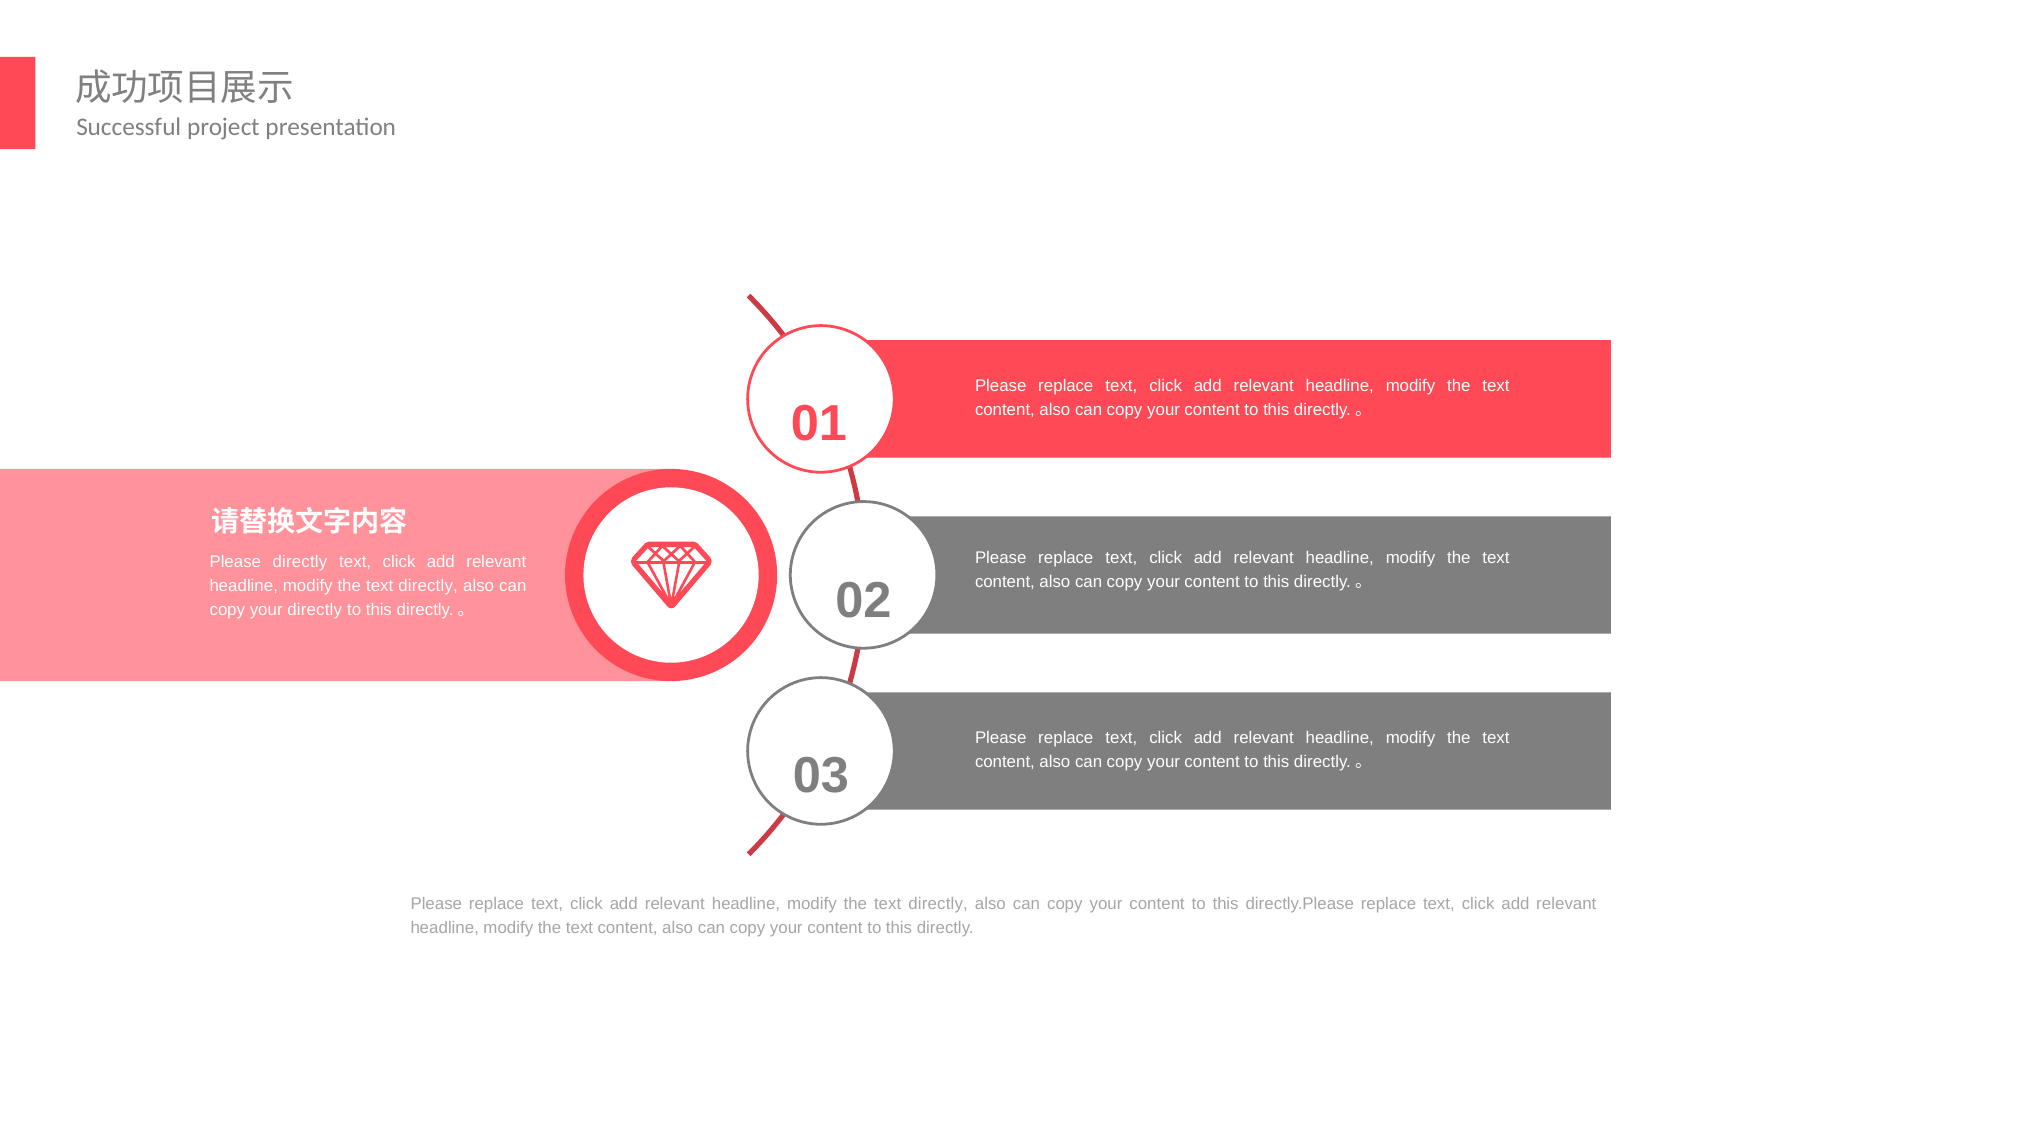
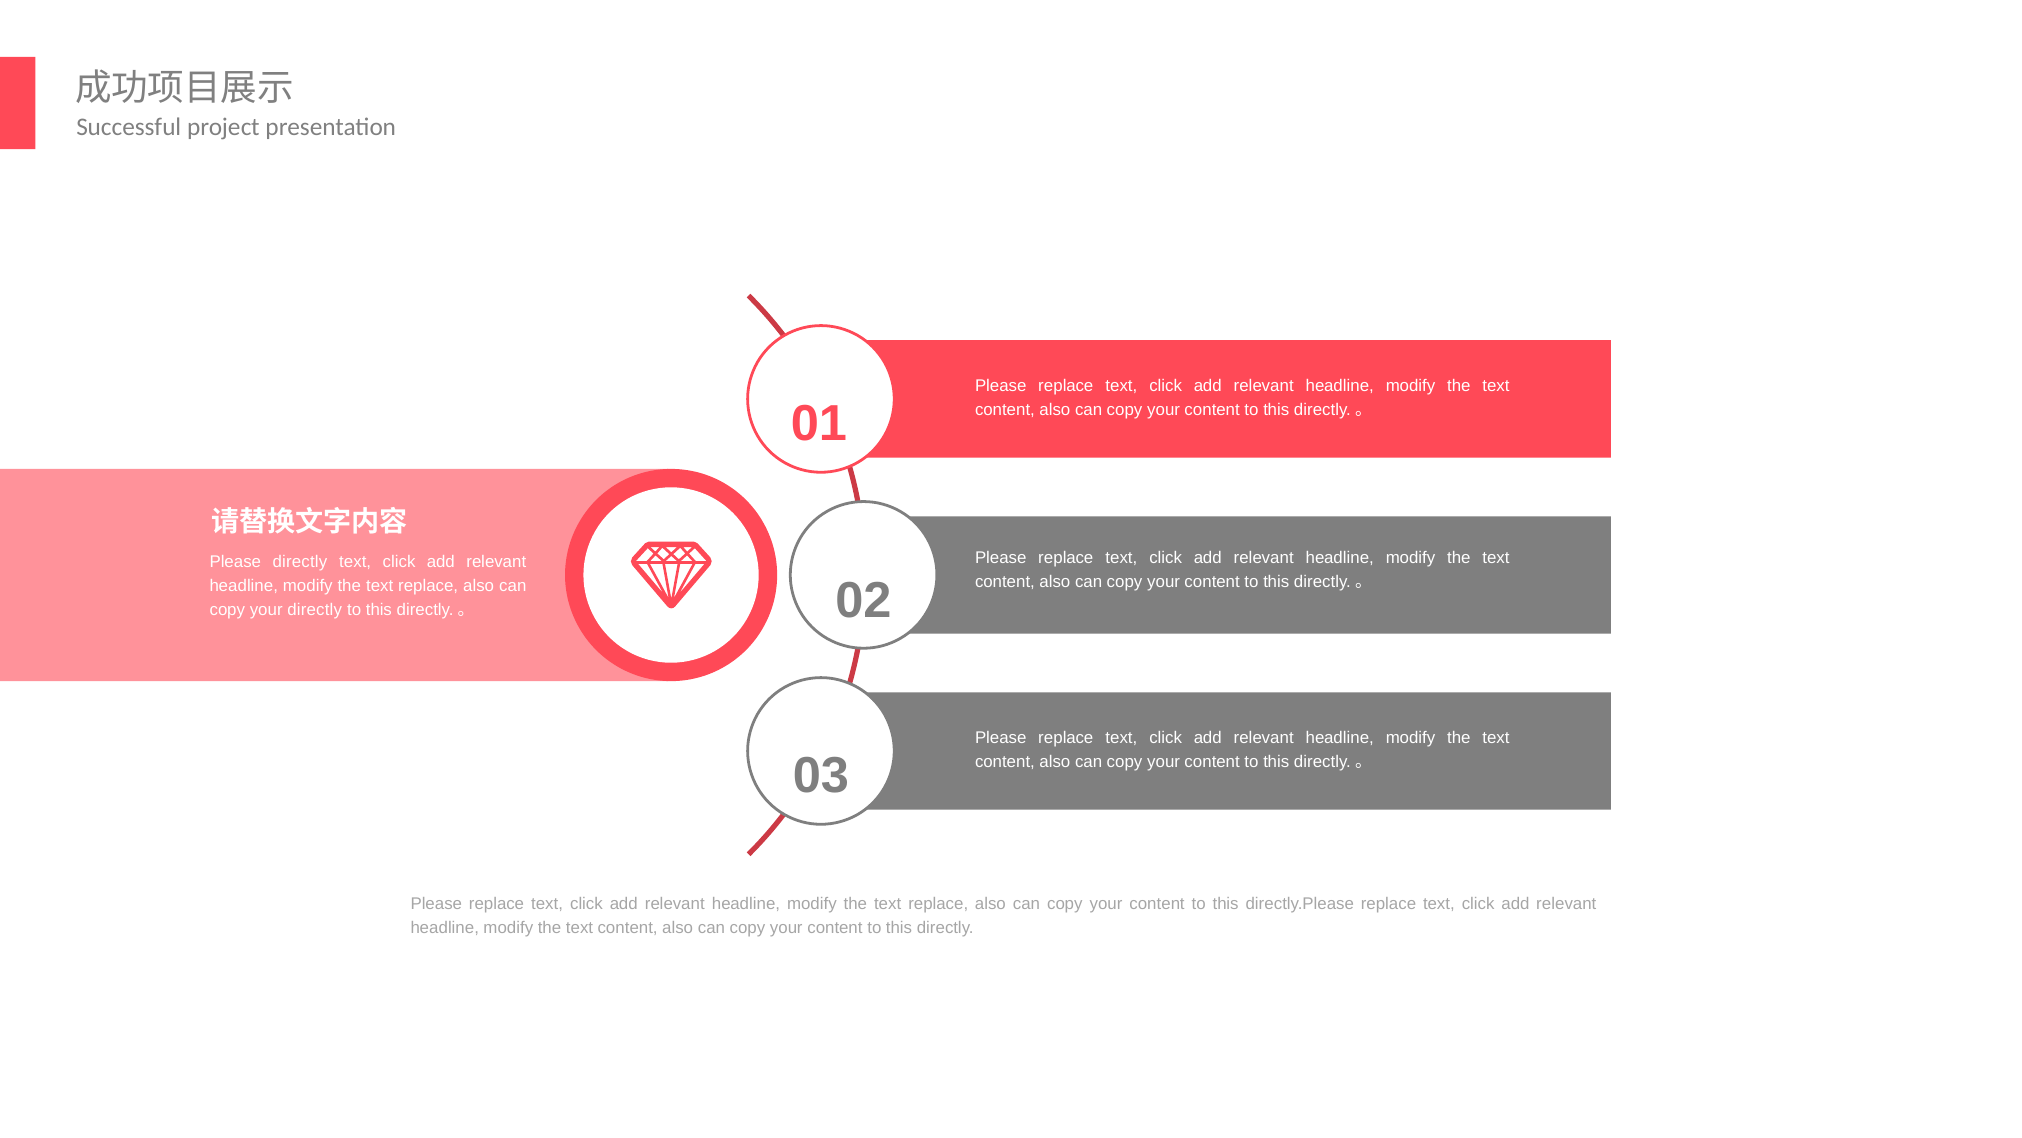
directly: directly -> replace (428, 586)
directly: directly -> replace (938, 904)
